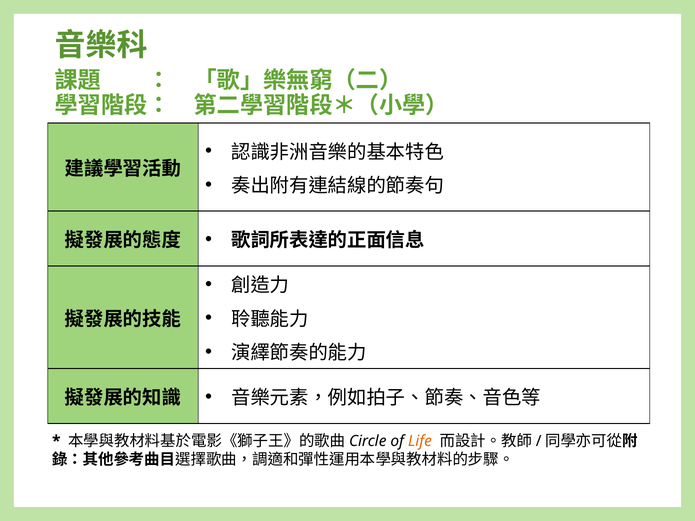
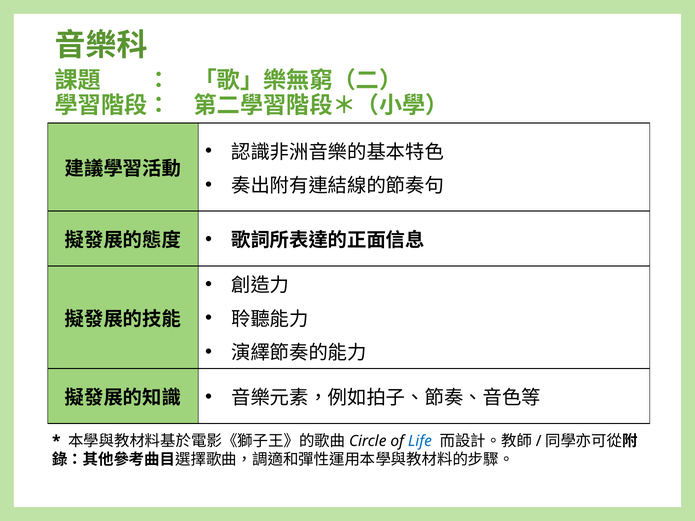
Life colour: orange -> blue (420, 441)
